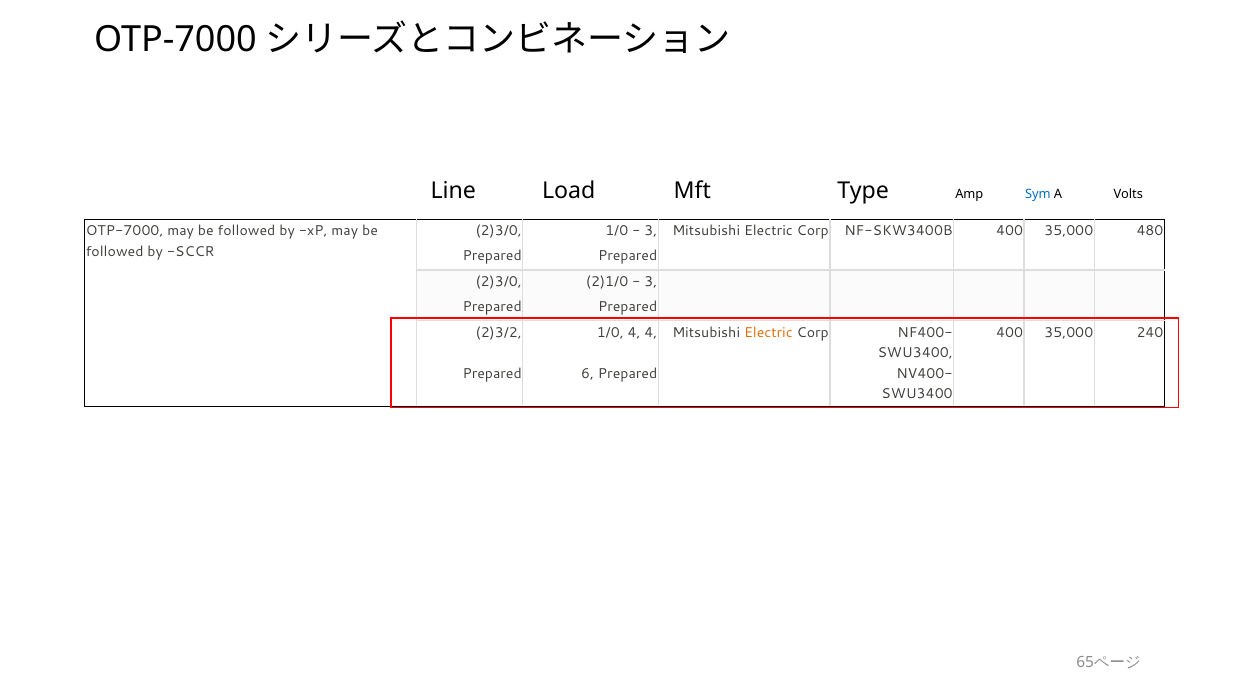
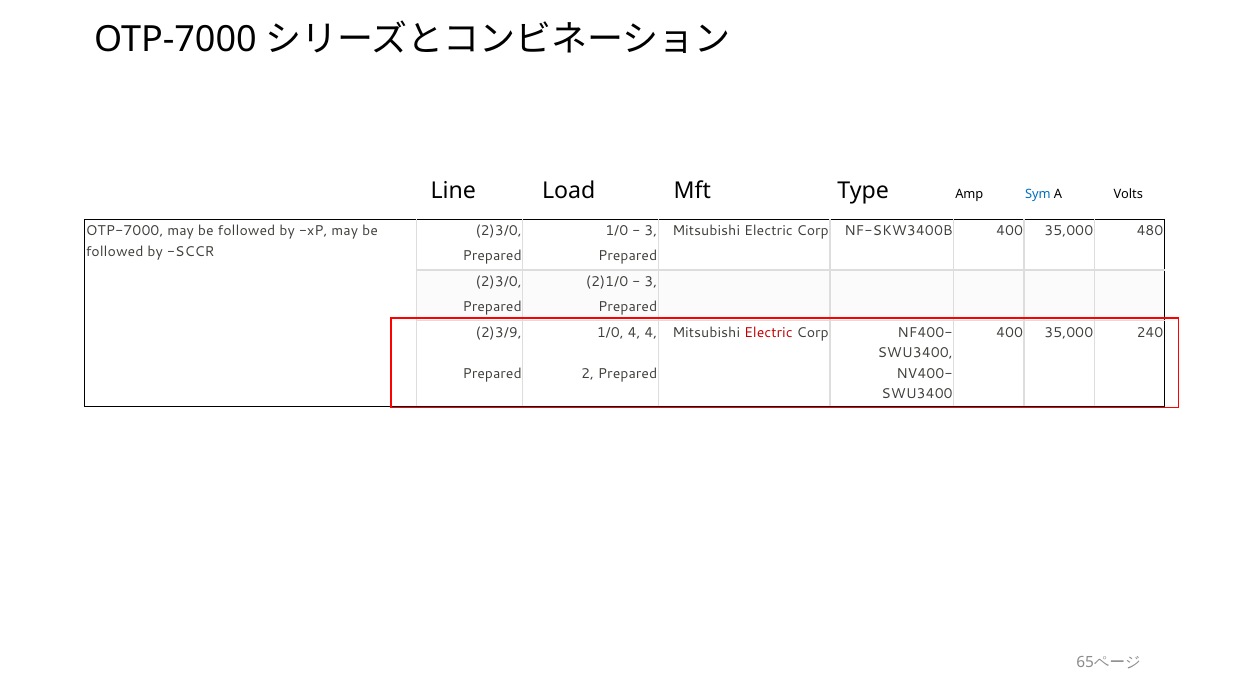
2)3/2: 2)3/2 -> 2)3/9 (499, 332)
Electric colour: orange -> red (768, 332)
6: 6 -> 2 (588, 374)
